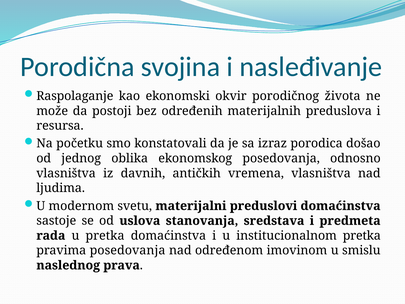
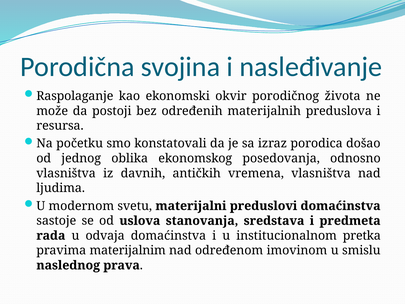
u pretka: pretka -> odvaja (105, 235)
pravima posedovanja: posedovanja -> materijalnim (128, 250)
